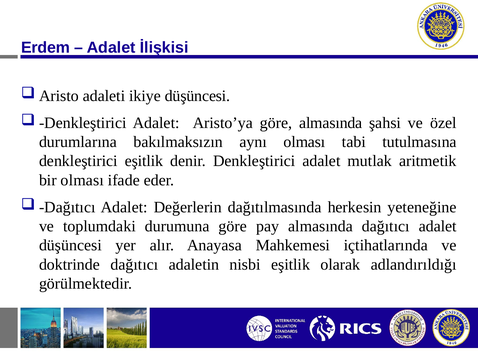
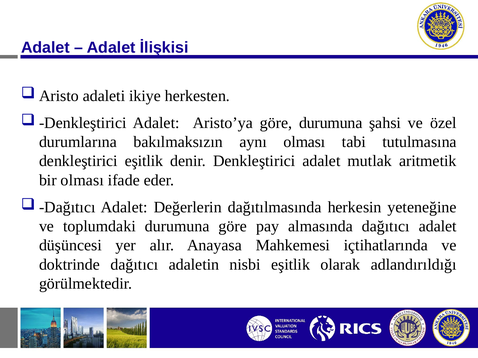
Erdem: Erdem -> Adalet (45, 48)
ikiye düşüncesi: düşüncesi -> herkesten (197, 96)
göre almasında: almasında -> durumuna (331, 123)
